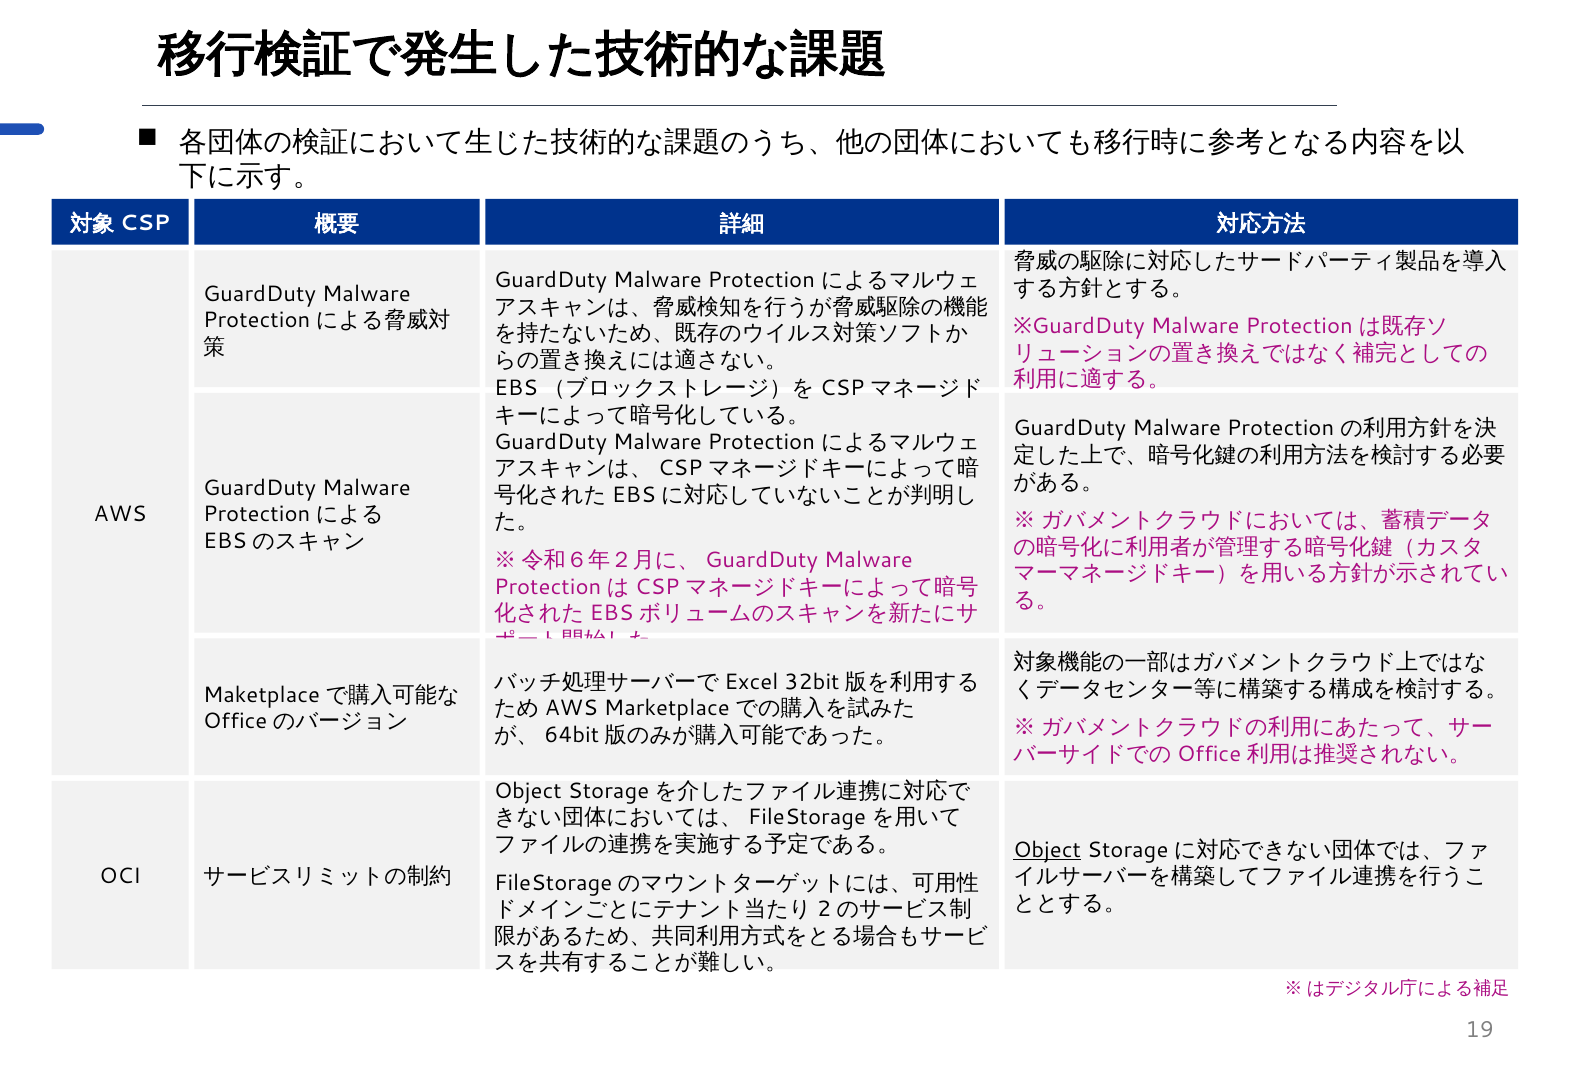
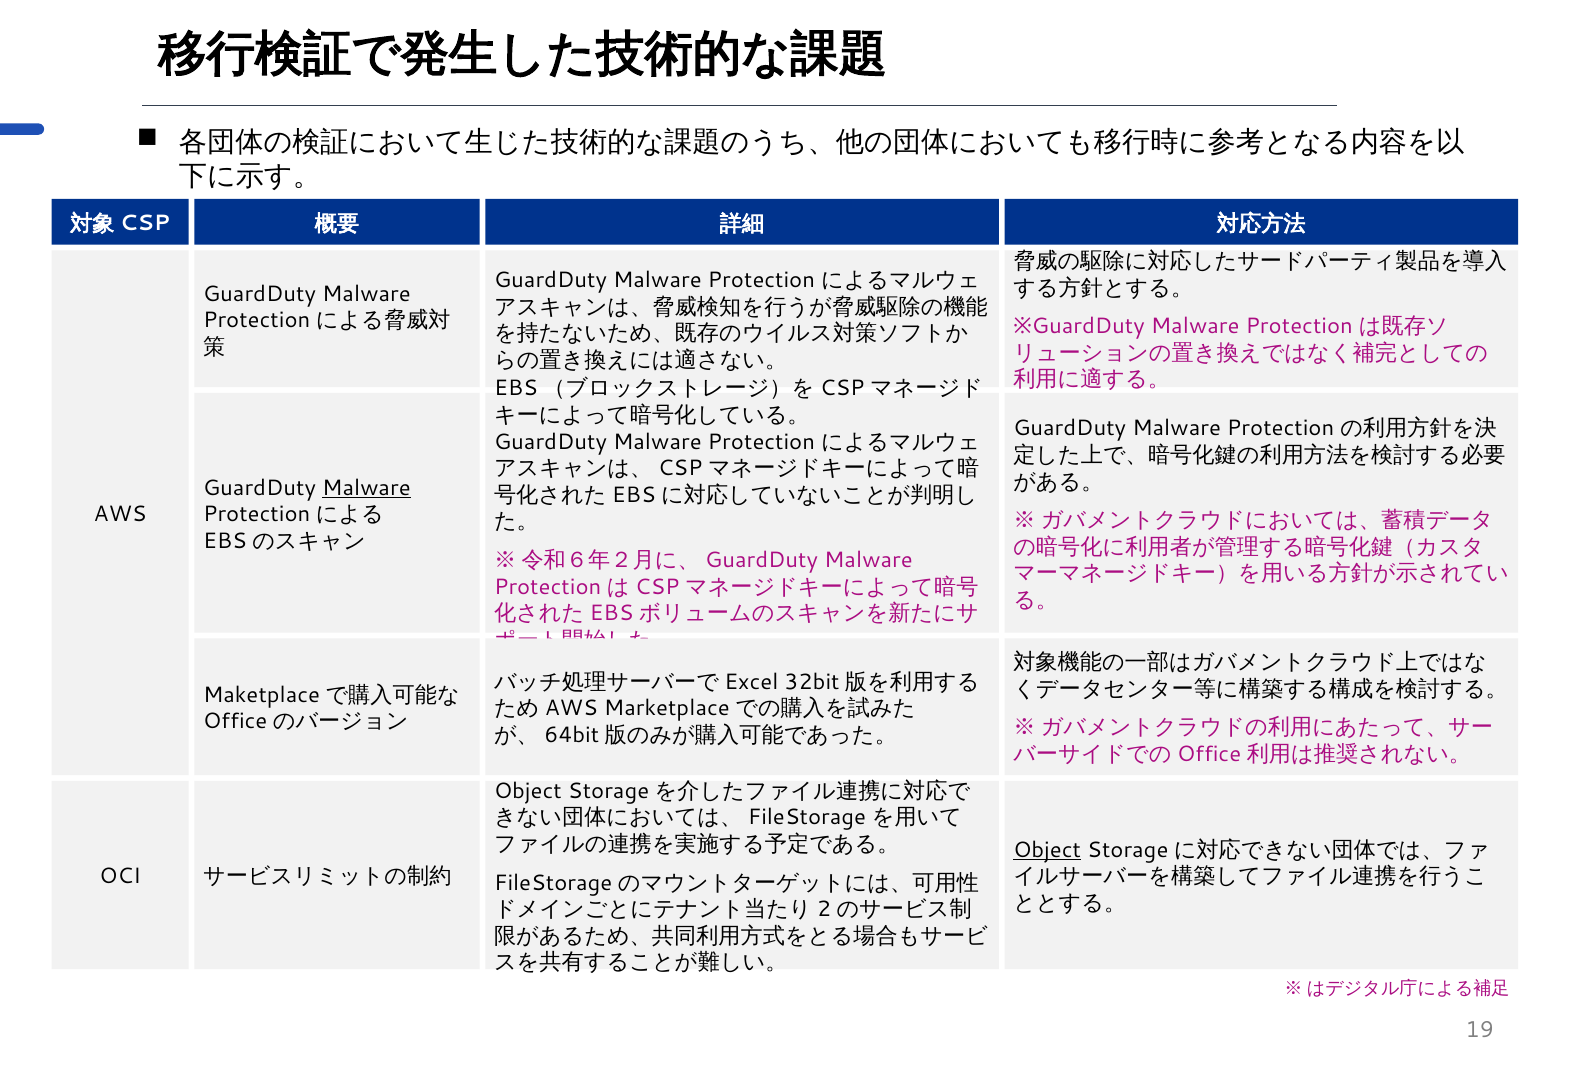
Malware underline: none -> present (366, 488)
